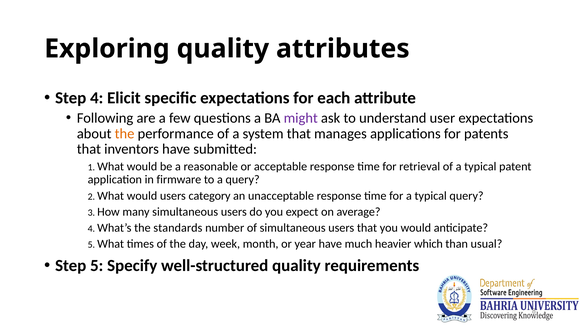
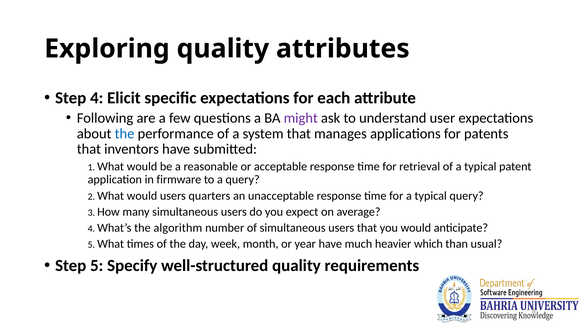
the colour: orange -> blue (125, 134)
category: category -> quarters (209, 196)
standards: standards -> algorithm (178, 228)
